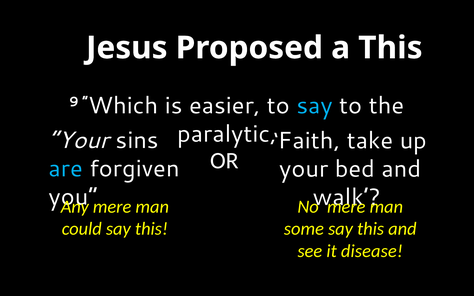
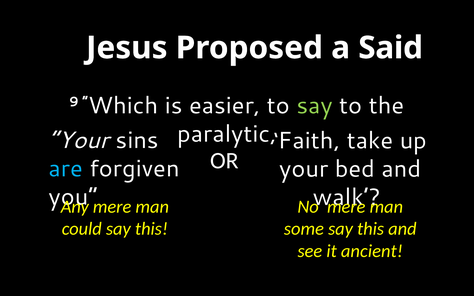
a This: This -> Said (391, 48)
say colour: light blue -> light green (315, 106)
disease: disease -> ancient (372, 251)
